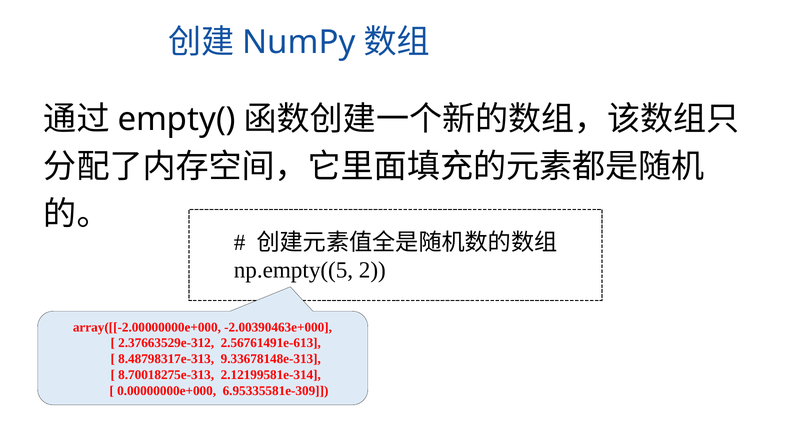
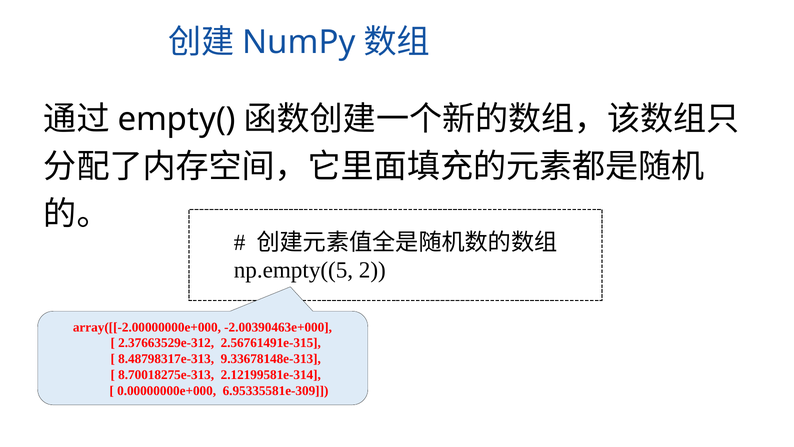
2.56761491e-613: 2.56761491e-613 -> 2.56761491e-315 (271, 343)
